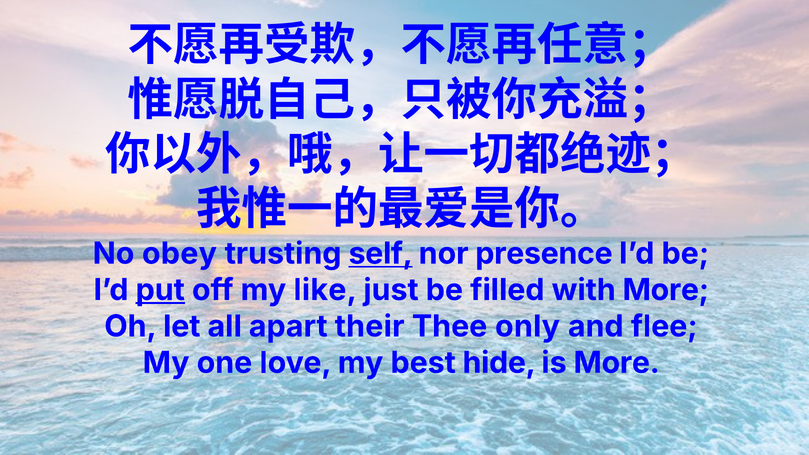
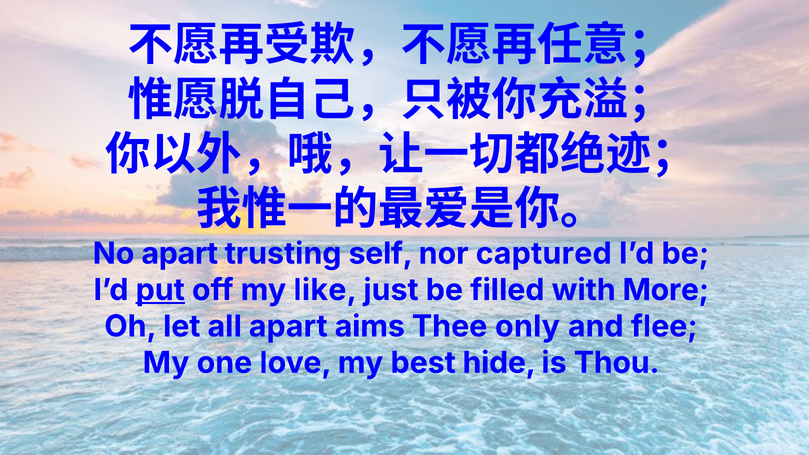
No obey: obey -> apart (180, 254)
self underline: present -> none (381, 254)
presence: presence -> captured (544, 254)
their: their -> aims (370, 326)
is More: More -> Thou (617, 363)
